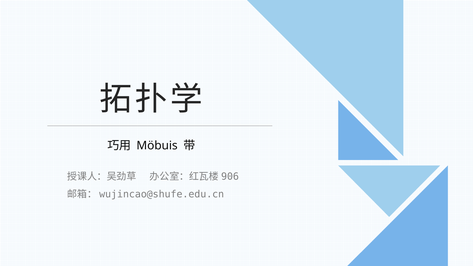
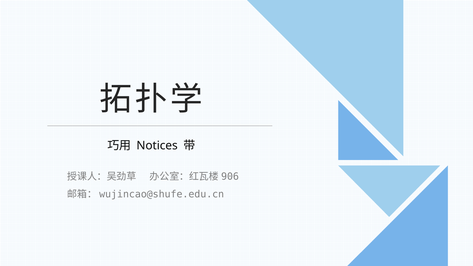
Möbuis: Möbuis -> Notices (157, 145)
